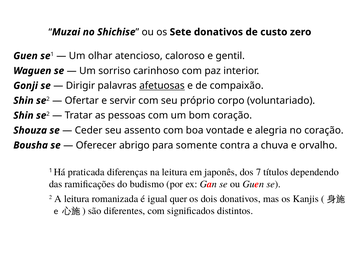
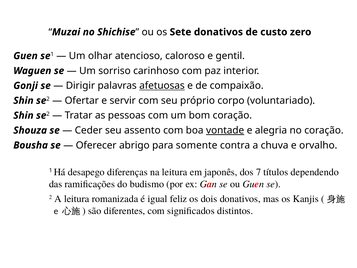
vontade underline: none -> present (225, 130)
praticada: praticada -> desapego (86, 172)
quer: quer -> feliz (178, 199)
